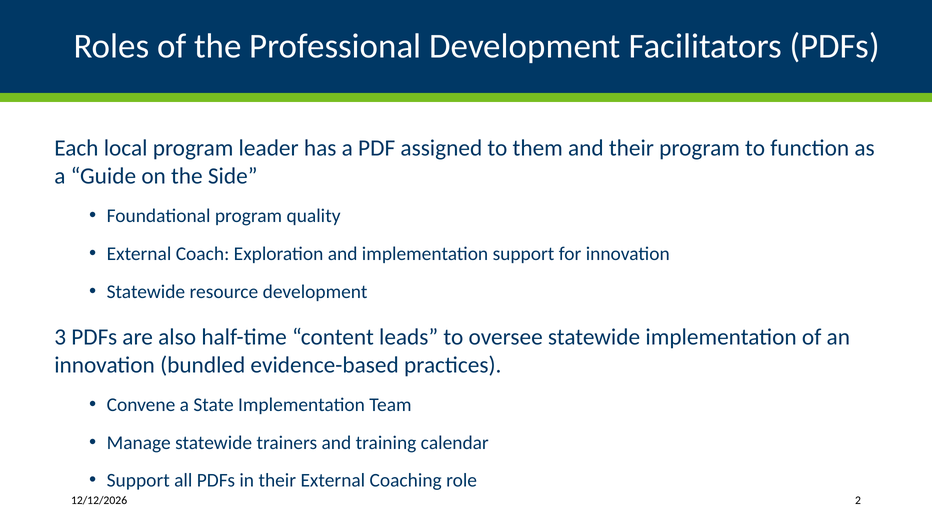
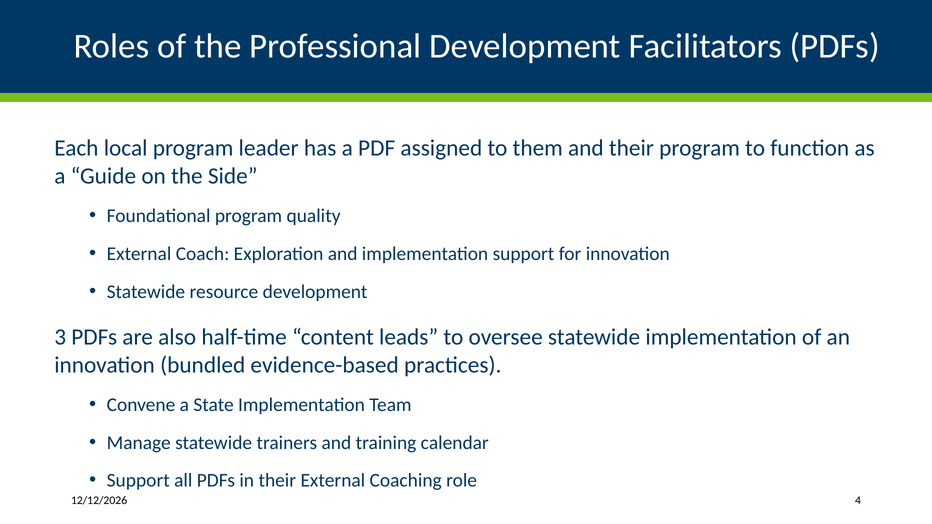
2: 2 -> 4 (858, 501)
